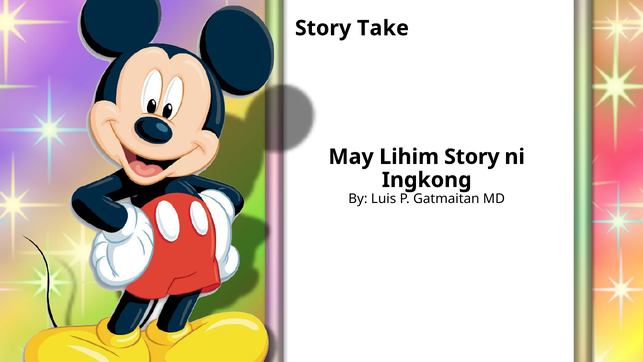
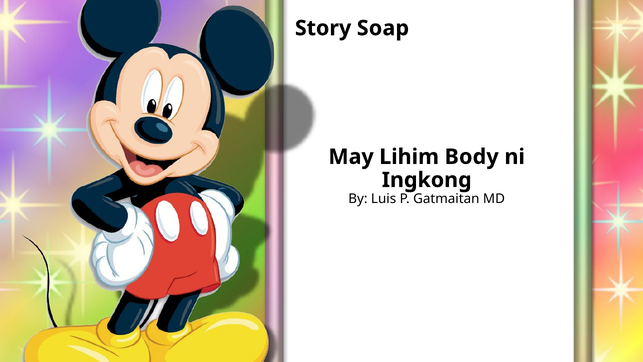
Take: Take -> Soap (383, 28)
Lihim Story: Story -> Body (472, 157)
